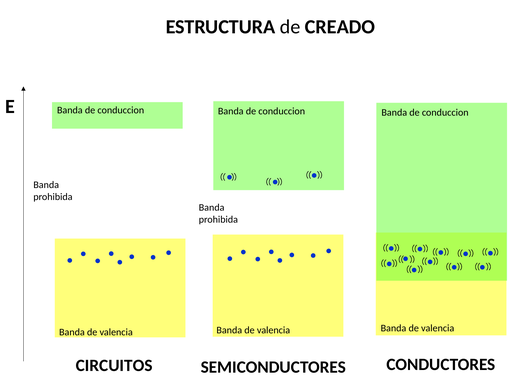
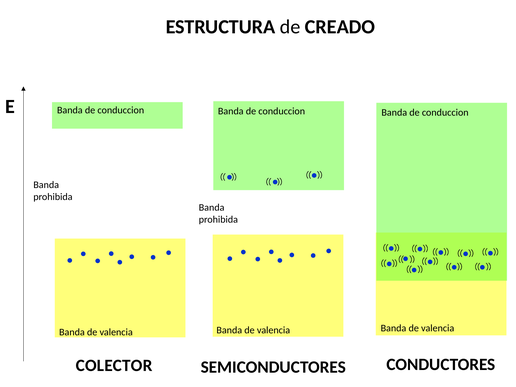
CIRCUITOS: CIRCUITOS -> COLECTOR (114, 366)
